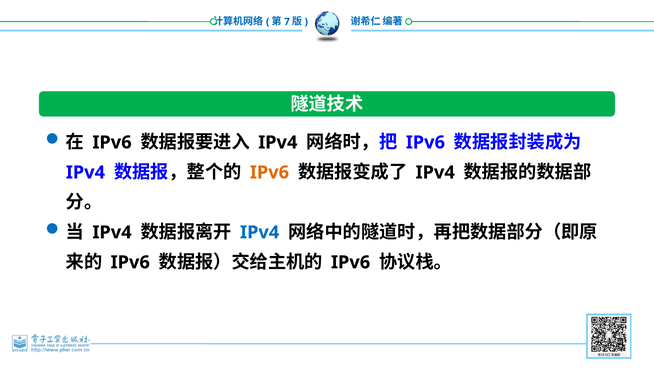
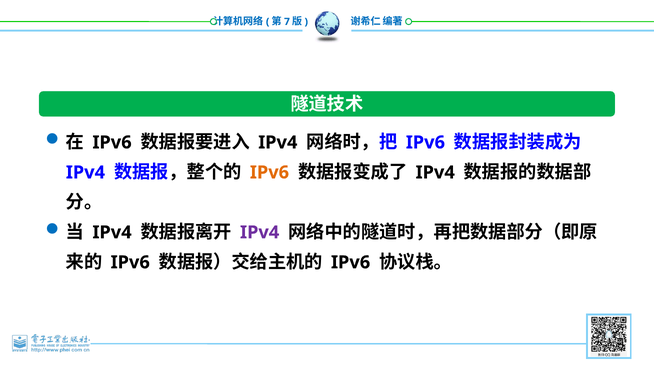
IPv4 colour: blue -> purple (260, 232)
